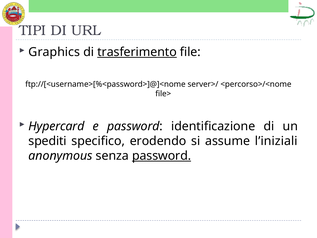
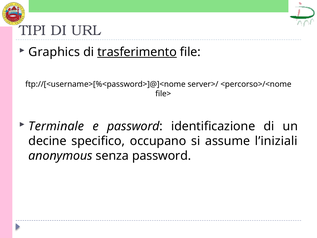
Hypercard: Hypercard -> Terminale (56, 126)
spediti: spediti -> decine (47, 141)
erodendo: erodendo -> occupano (158, 141)
password underline: present -> none (162, 156)
